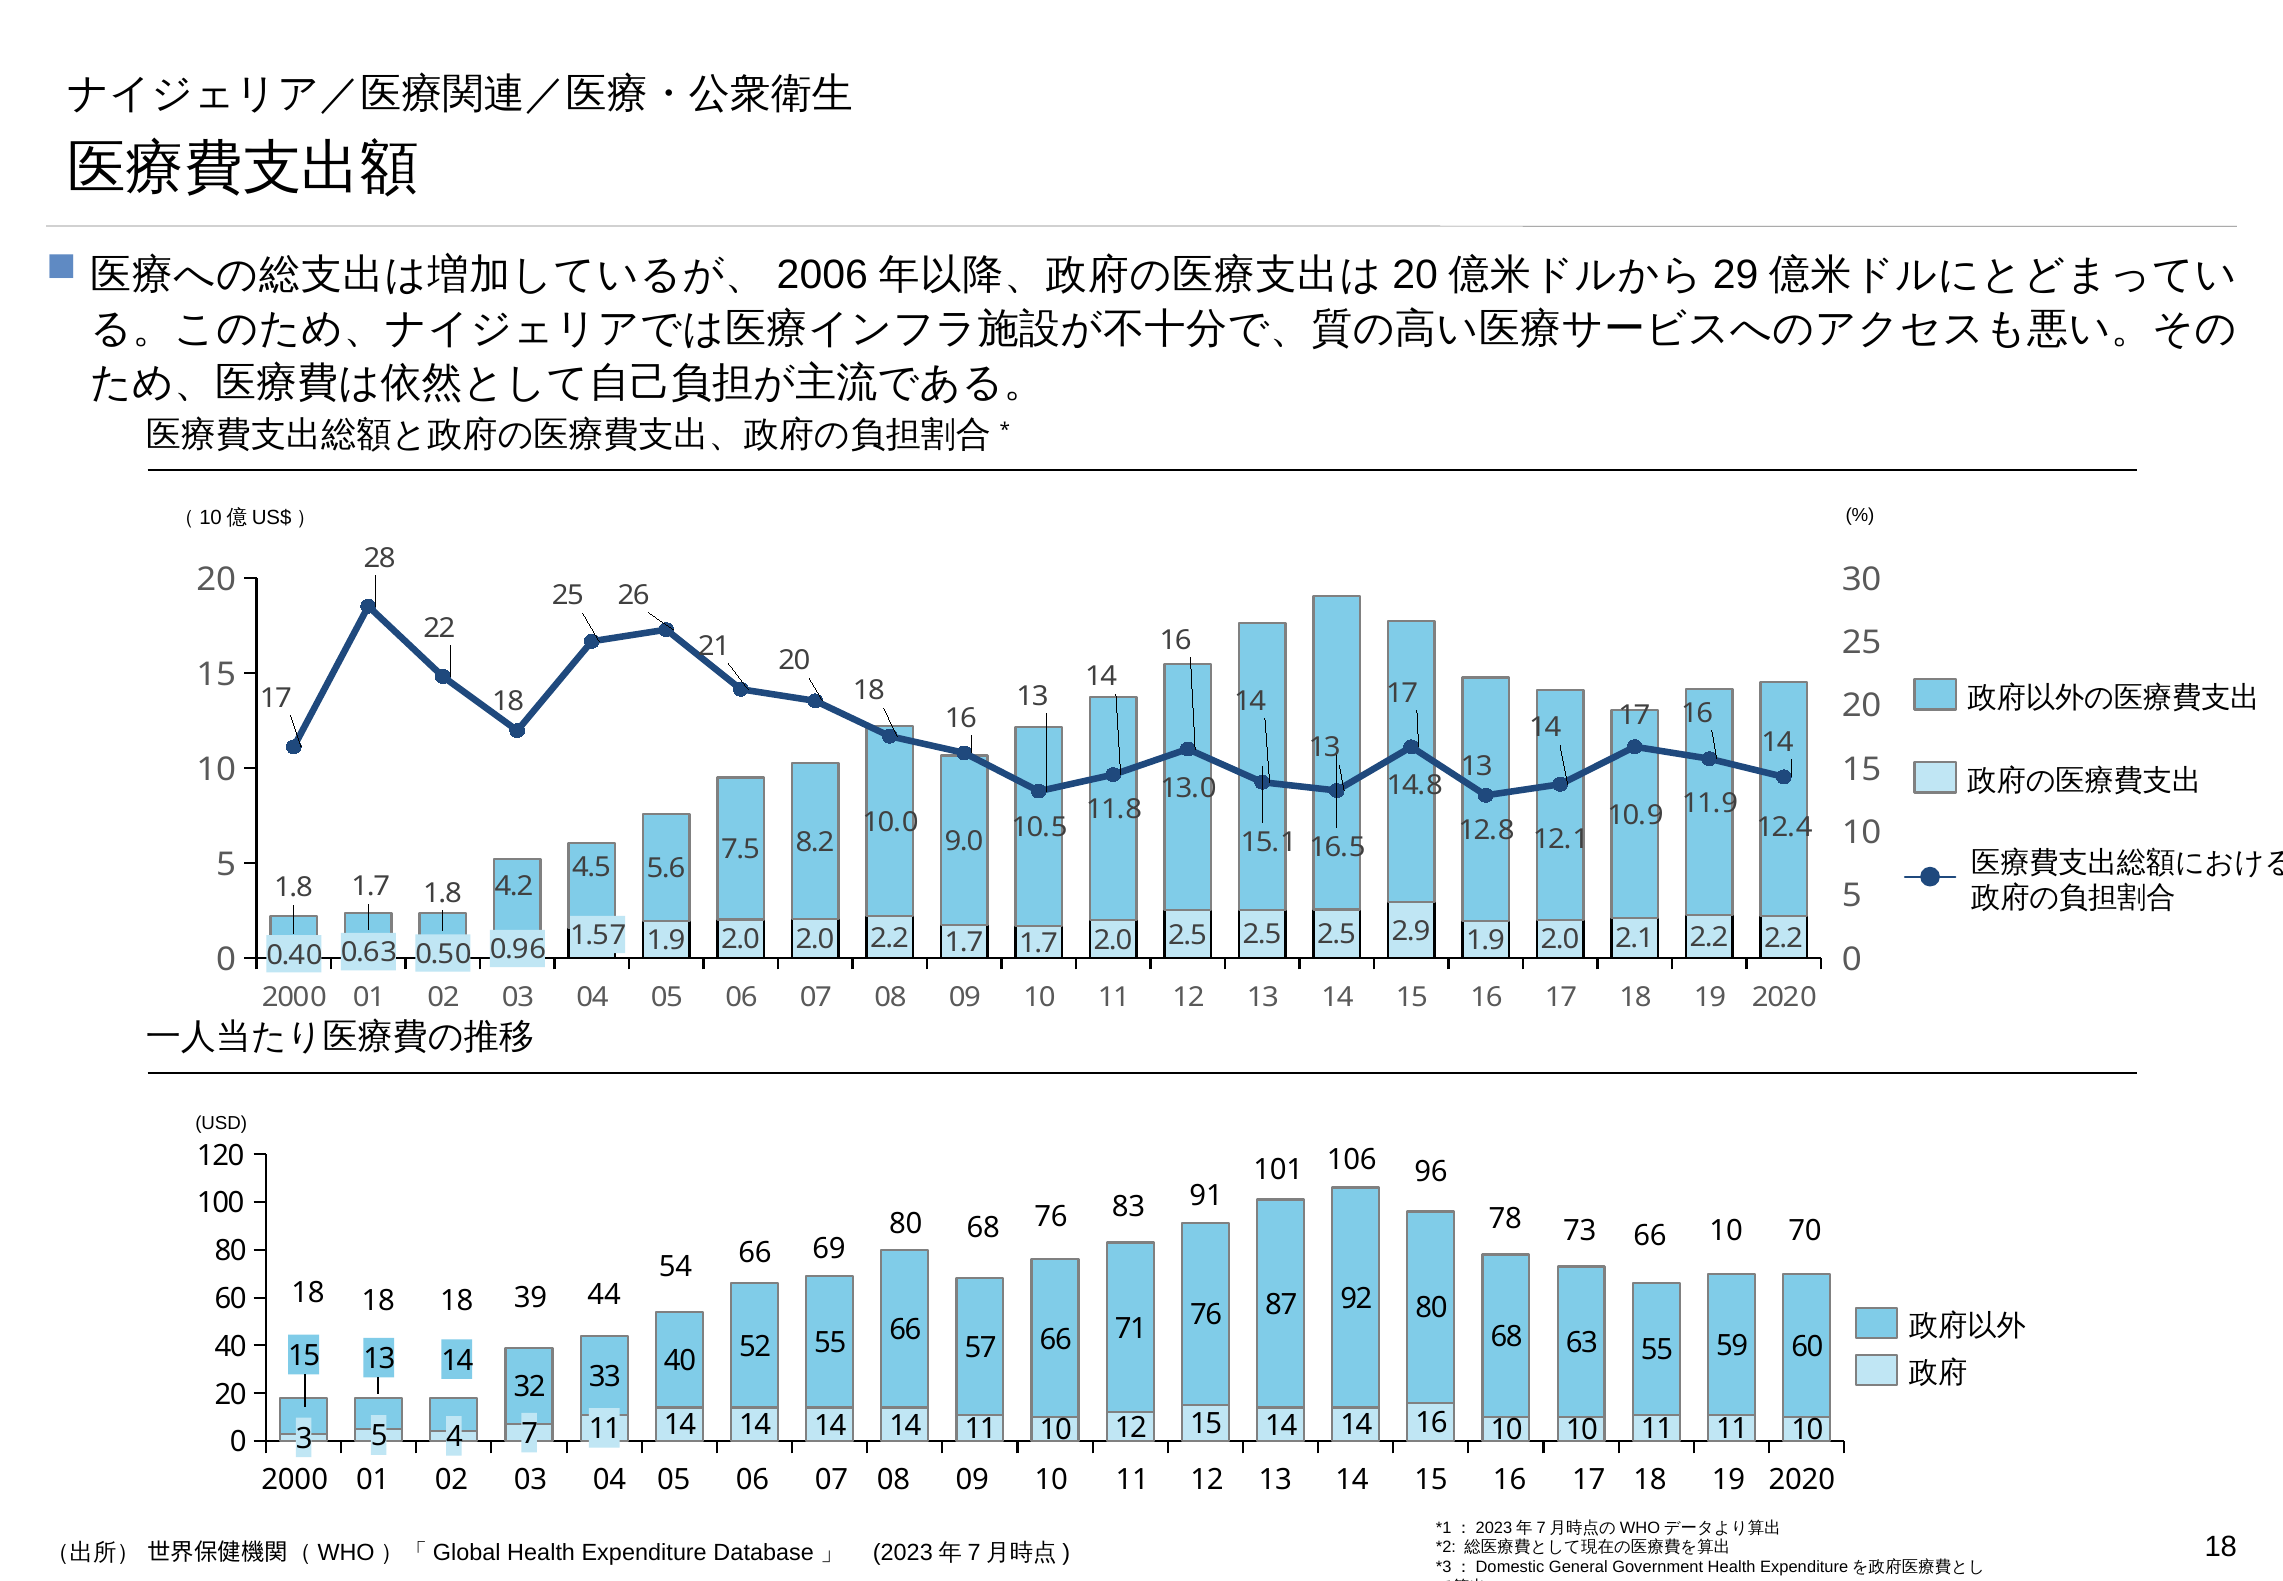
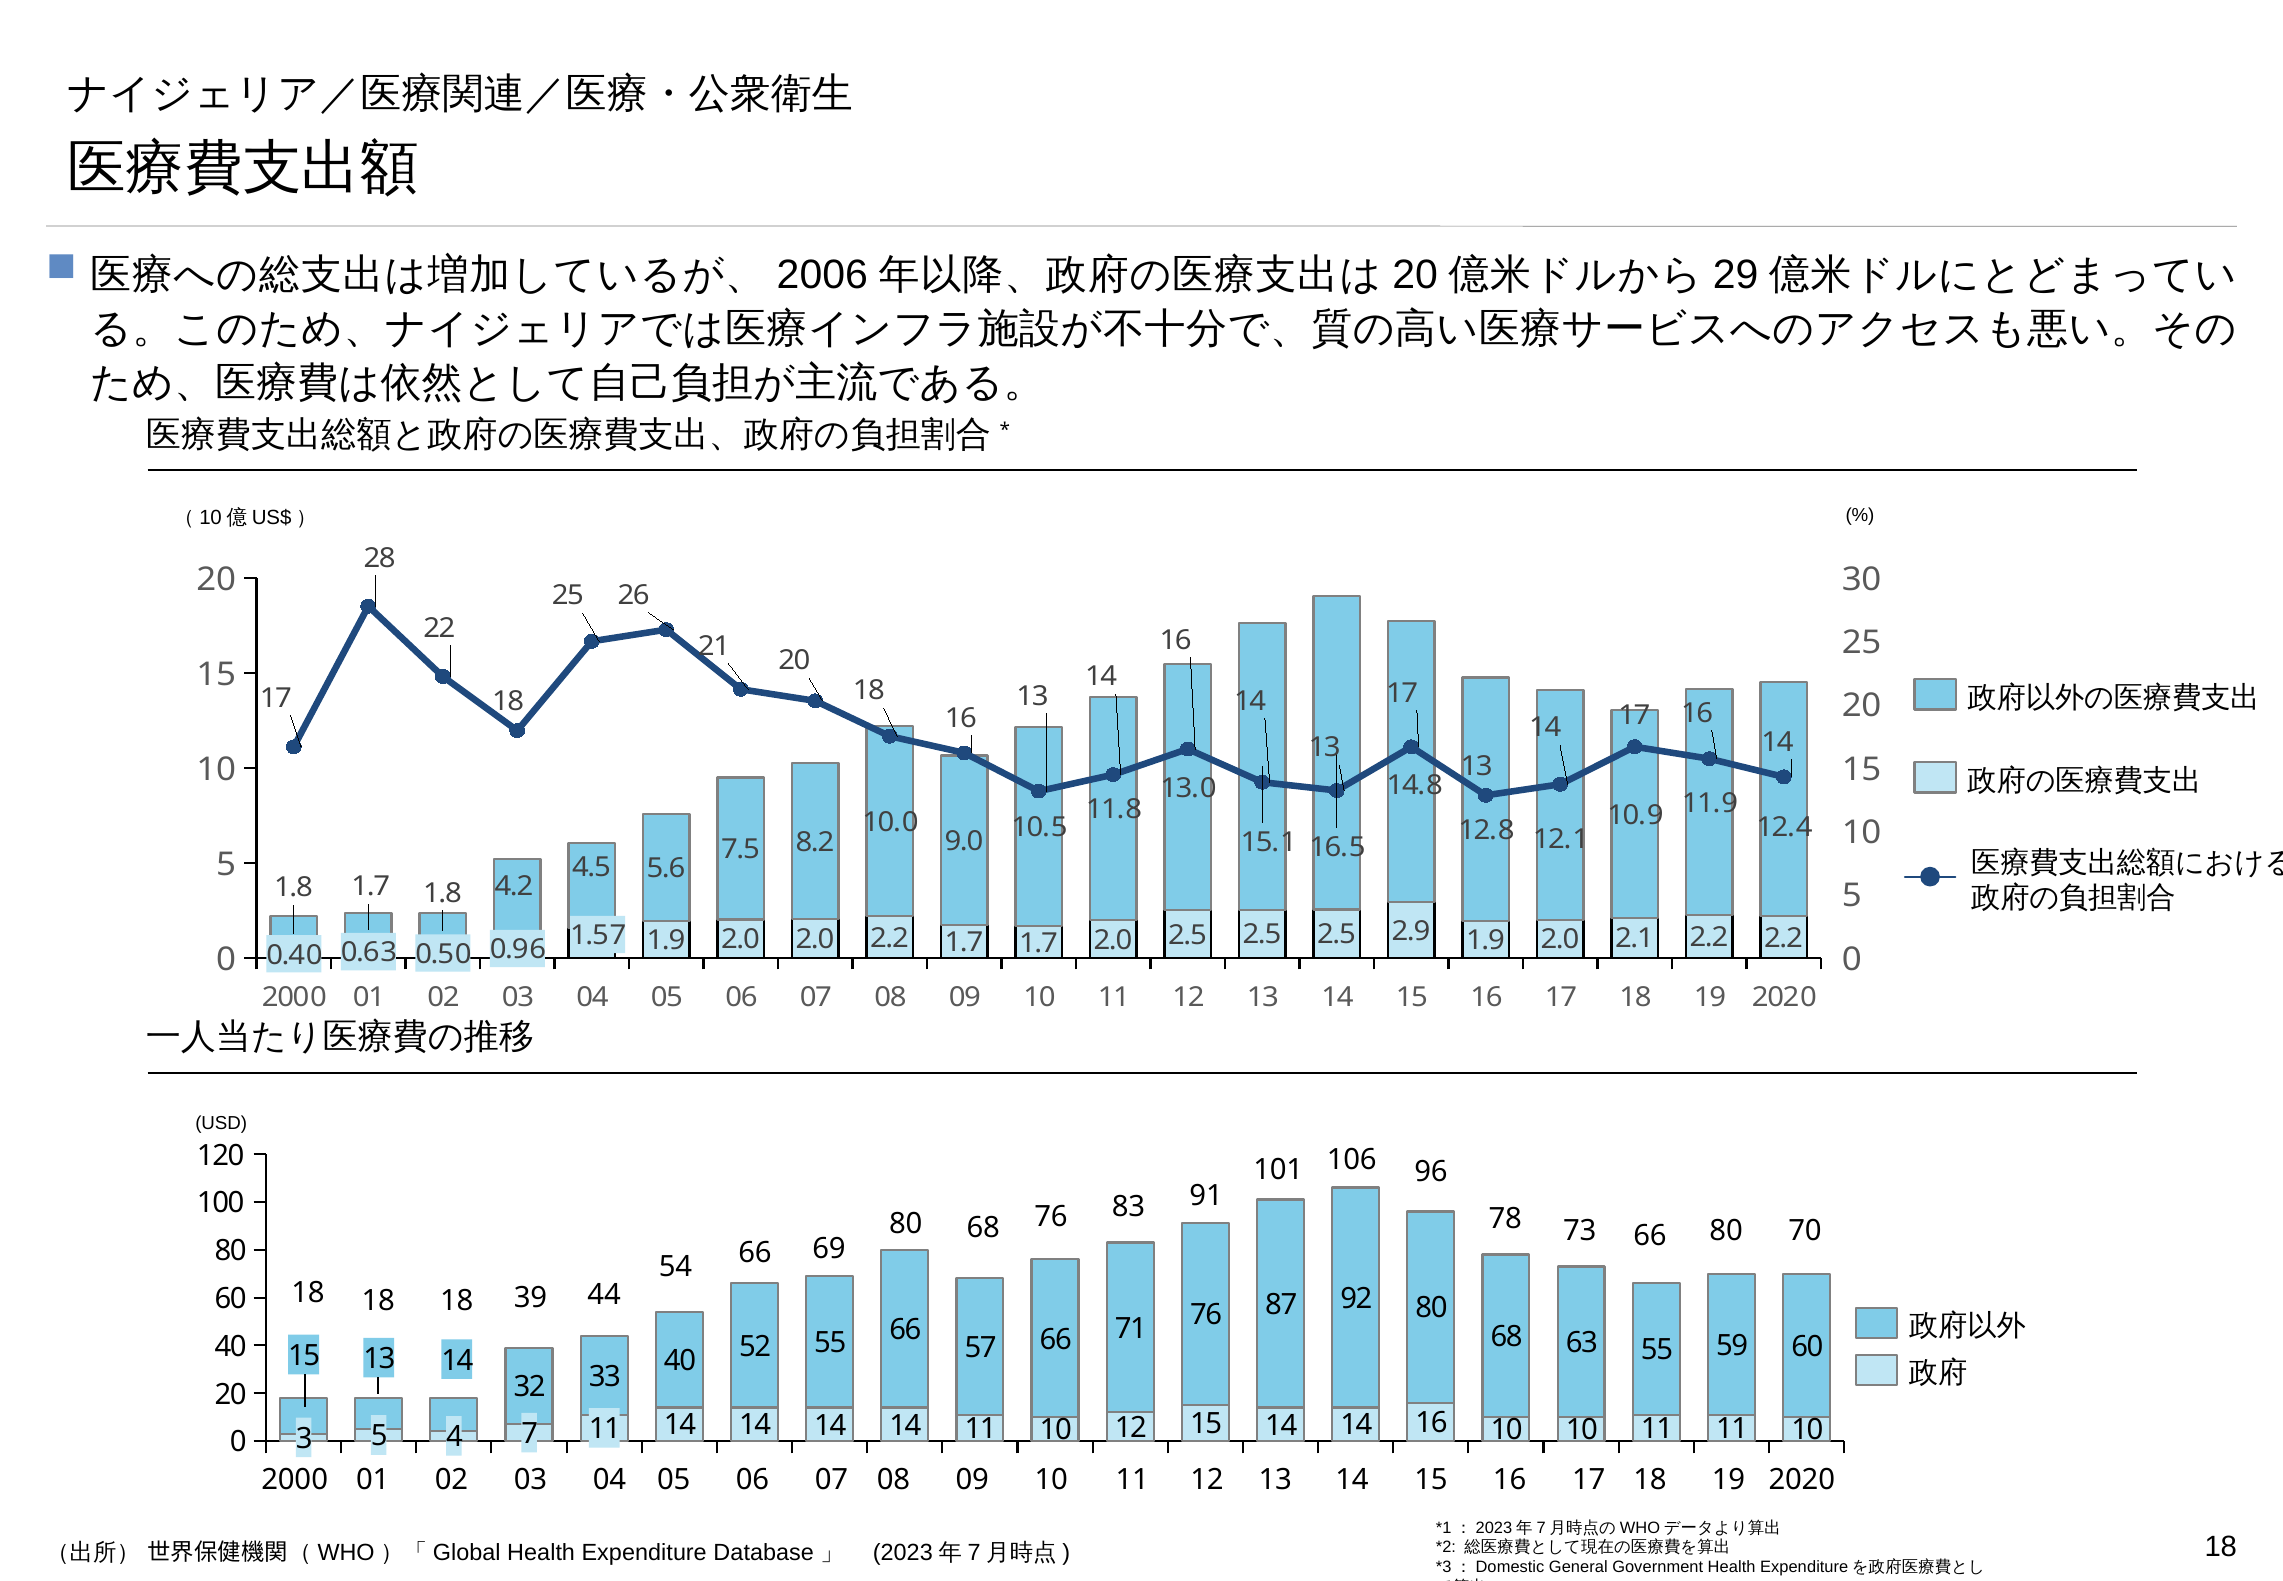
66 10: 10 -> 80 (1726, 1231)
